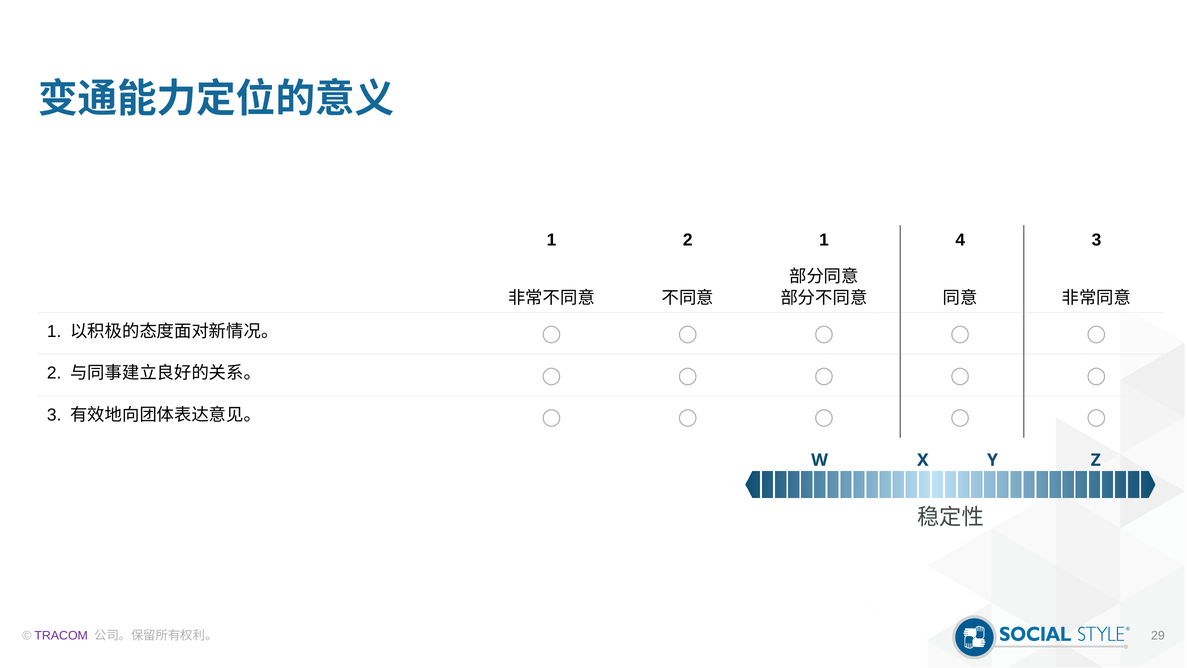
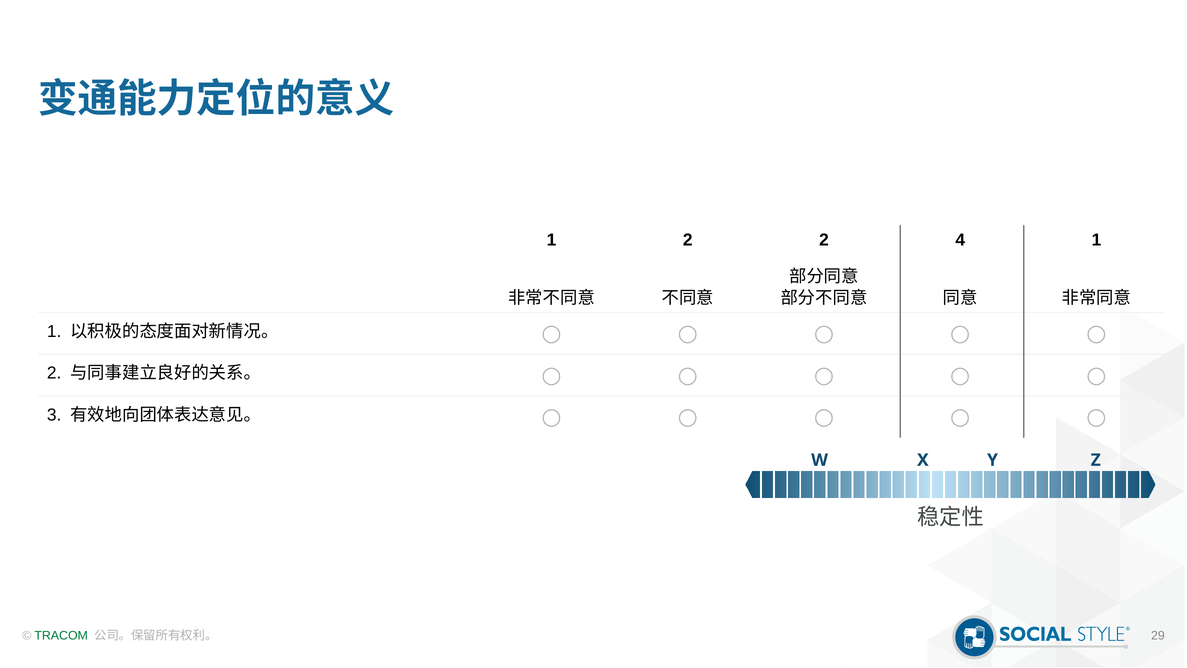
2 1: 1 -> 2 (824, 240)
4 3: 3 -> 1 (1096, 240)
TRACOM colour: purple -> green (61, 635)
